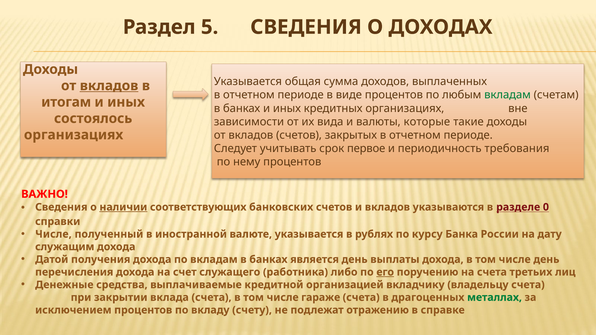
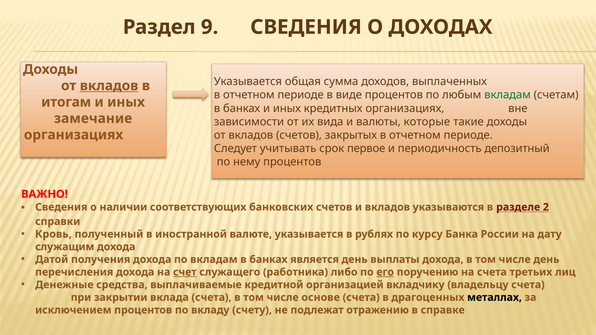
5: 5 -> 9 (210, 27)
состоялось: состоялось -> замечание (93, 119)
требования: требования -> депозитный (517, 149)
наличии underline: present -> none (123, 207)
0: 0 -> 2 (546, 207)
Числе: Числе -> Кровь (53, 234)
счет underline: none -> present (185, 272)
гараже: гараже -> основе (321, 298)
металлах colour: green -> black (495, 298)
